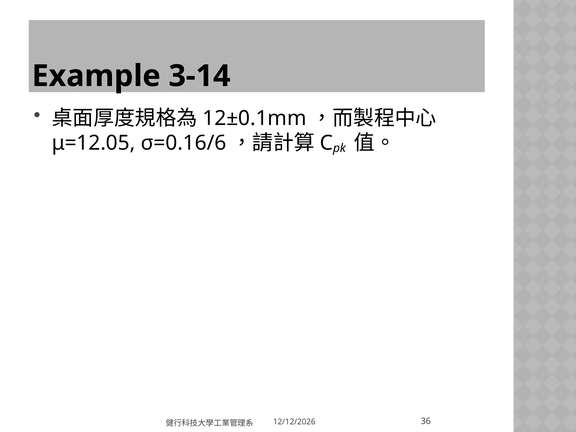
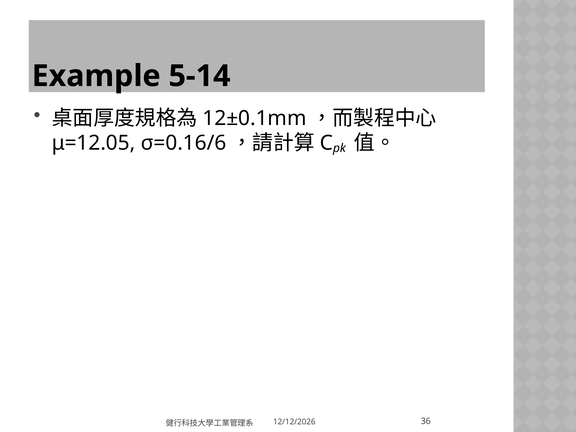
3-14: 3-14 -> 5-14 (200, 76)
